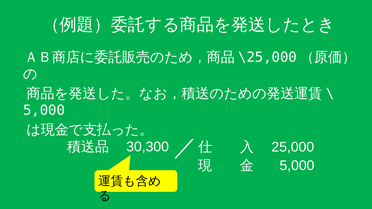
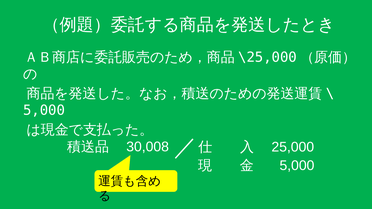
30,300: 30,300 -> 30,008 (148, 147)
